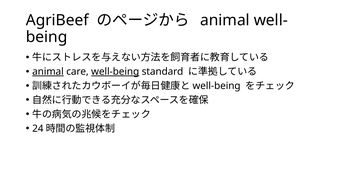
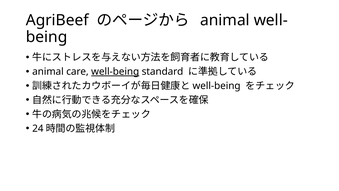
animal underline: present -> none (48, 72)
